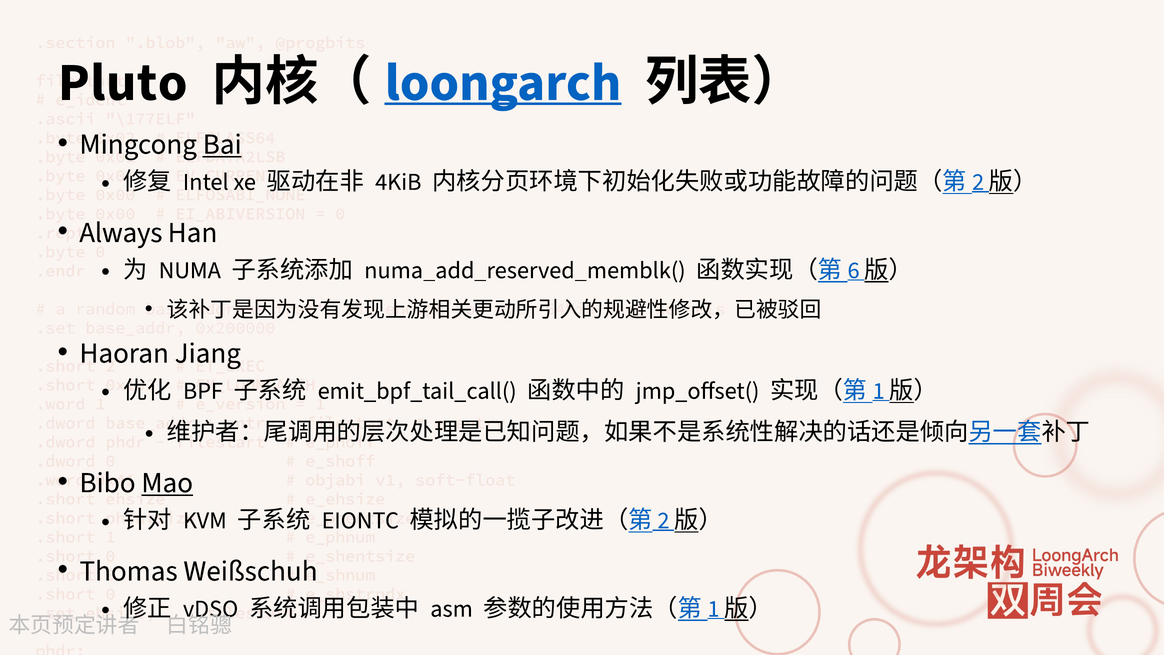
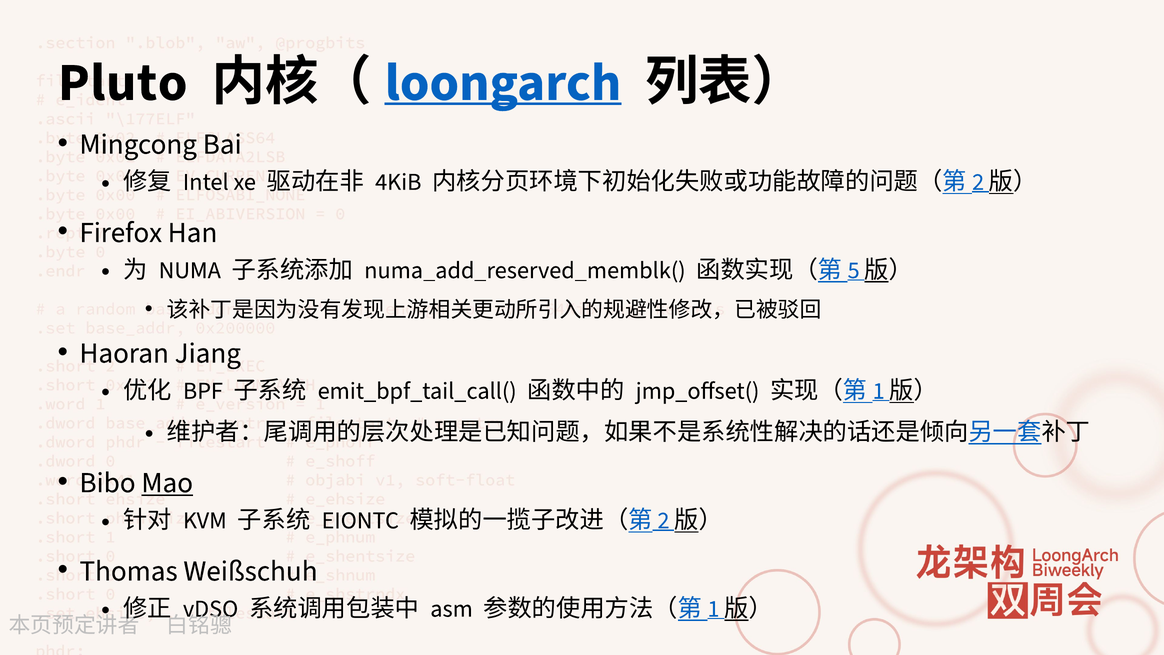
Bai underline: present -> none (222, 144)
Always: Always -> Firefox (121, 232)
6: 6 -> 5 (854, 270)
